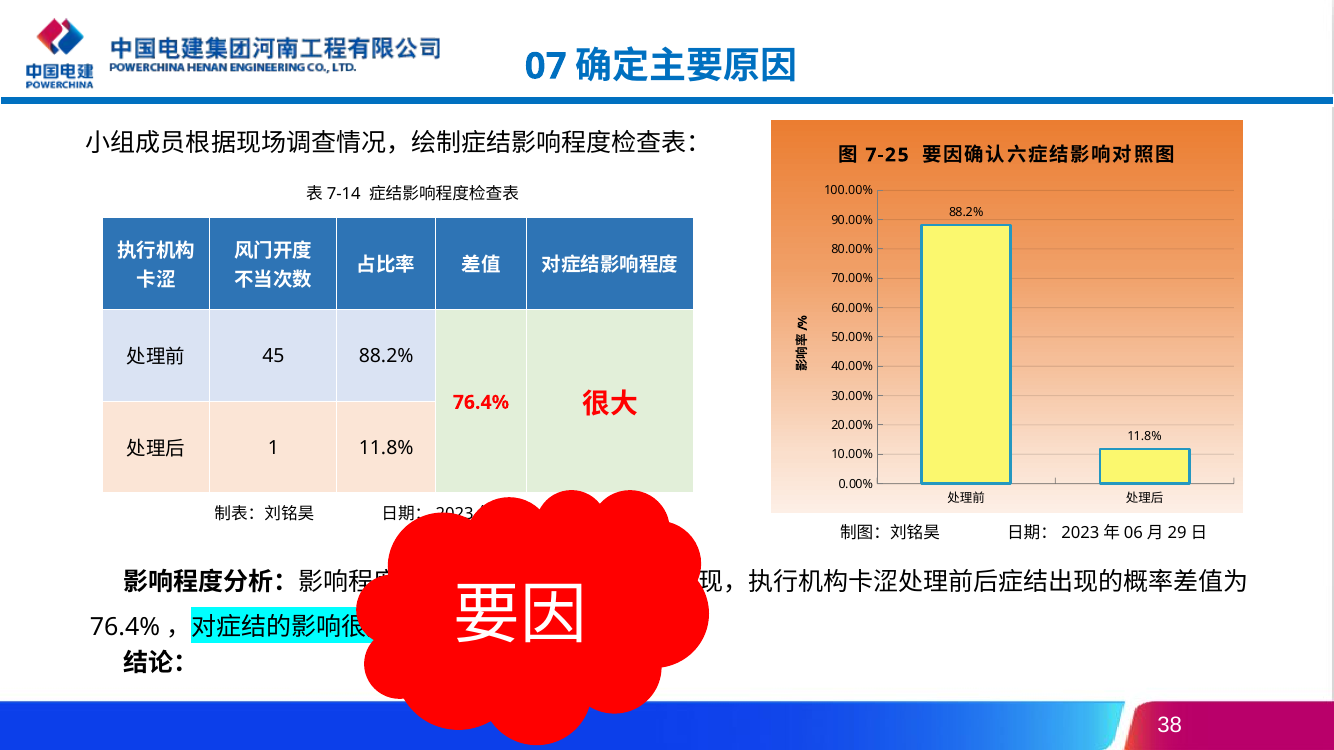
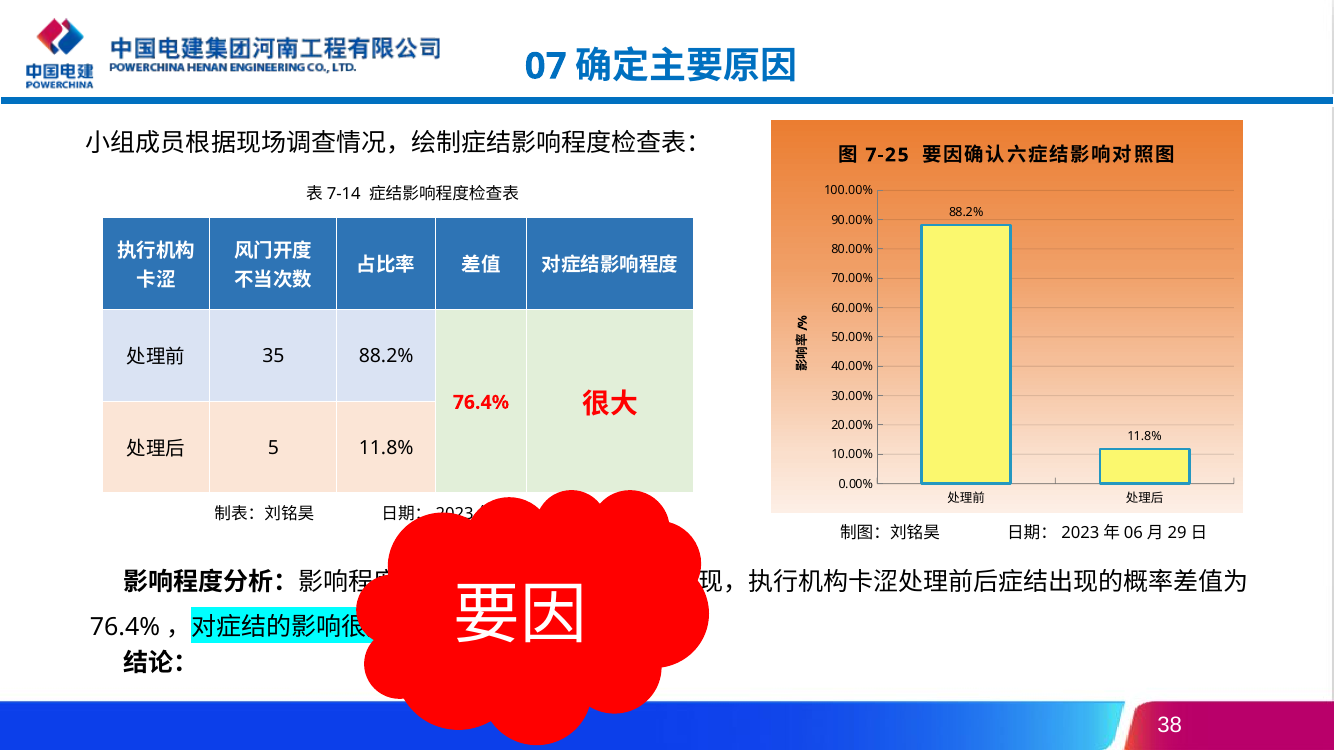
45: 45 -> 35 (273, 357)
1: 1 -> 5 (273, 449)
